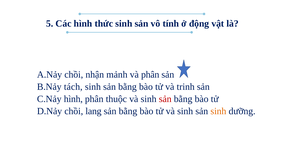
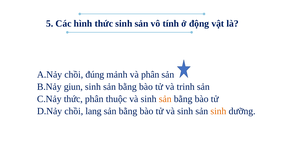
nhận: nhận -> đúng (95, 74)
tách: tách -> giun (73, 86)
hình: hình -> thức (73, 99)
sản colour: red -> orange (165, 99)
